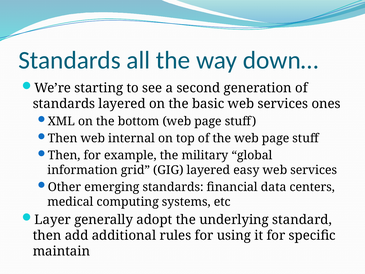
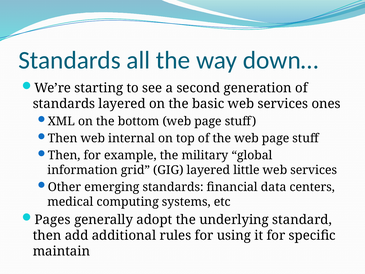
easy: easy -> little (246, 170)
Layer: Layer -> Pages (53, 219)
